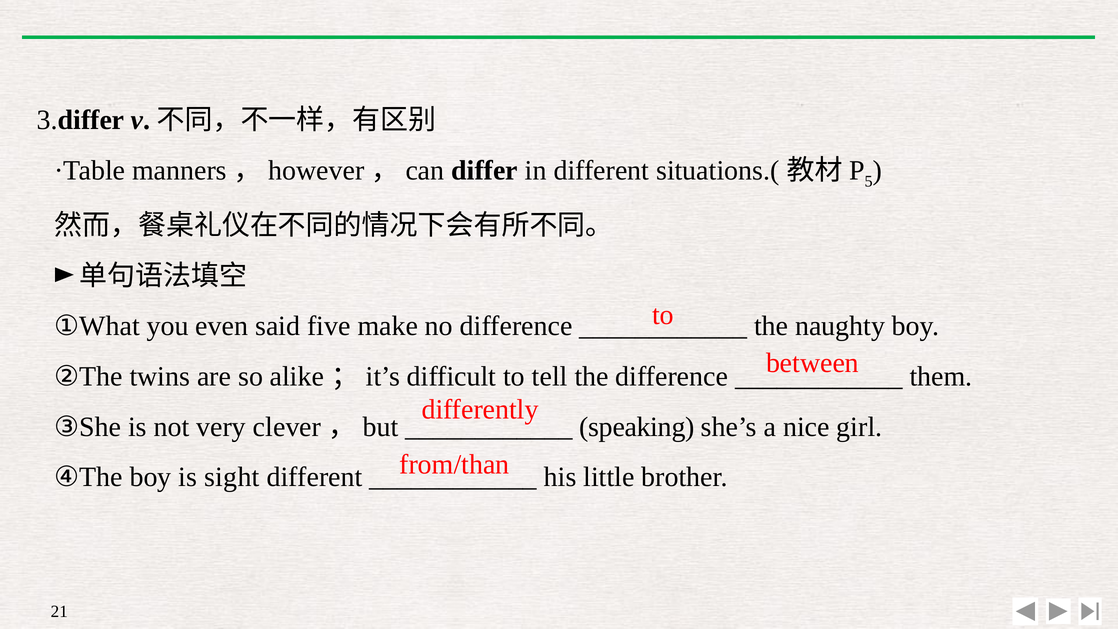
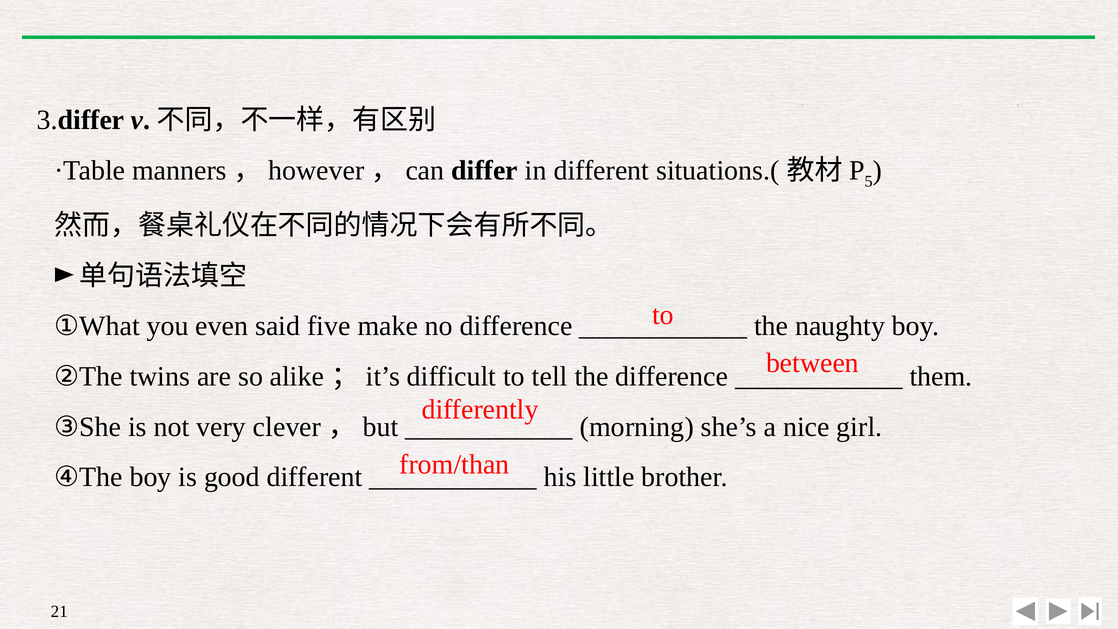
speaking: speaking -> morning (637, 427)
sight: sight -> good (232, 477)
